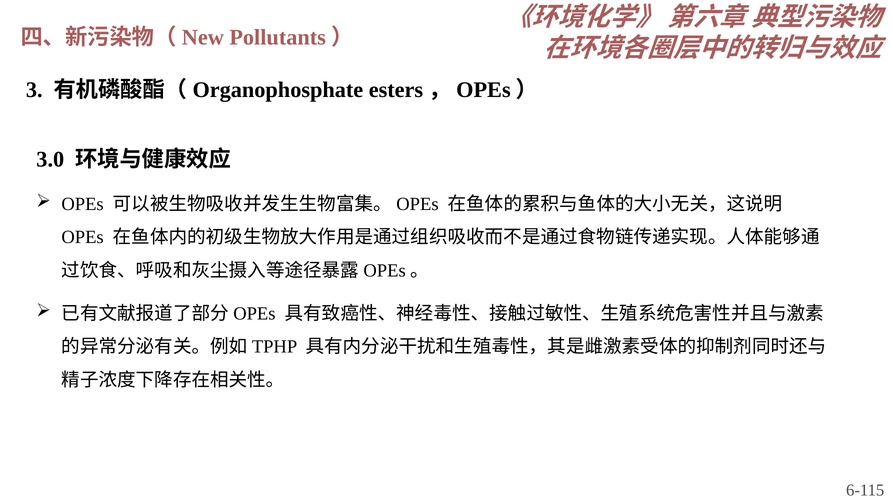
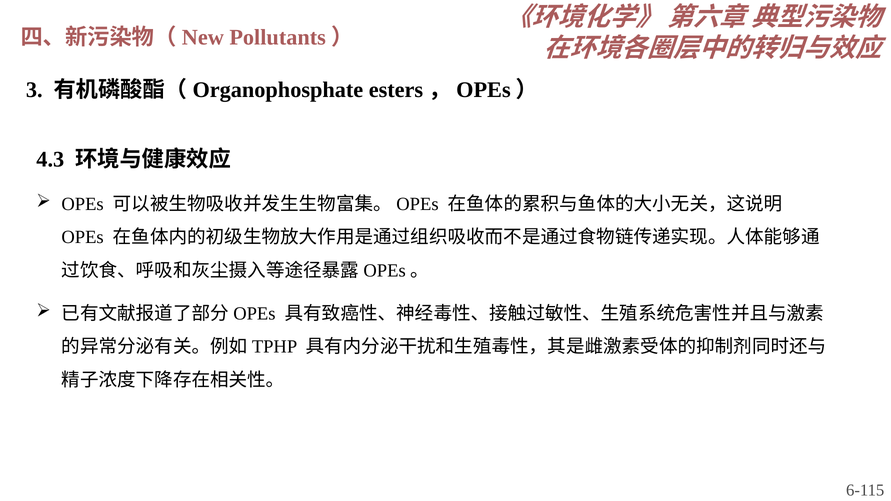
3.0: 3.0 -> 4.3 (50, 159)
